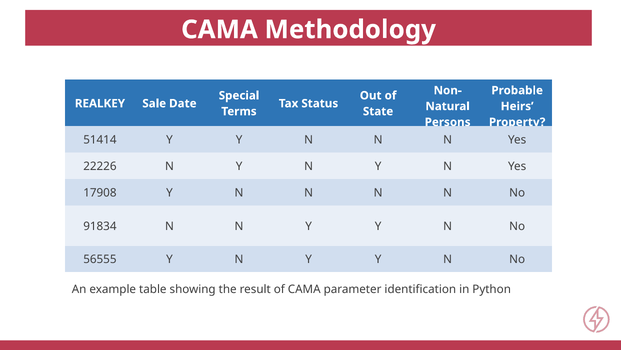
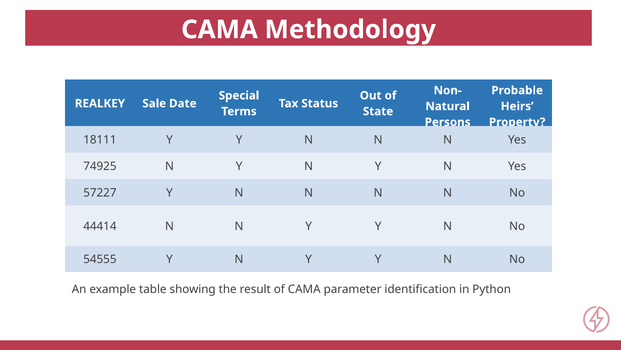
51414: 51414 -> 18111 (100, 140)
22226: 22226 -> 74925 (100, 166)
17908: 17908 -> 57227 (100, 192)
91834: 91834 -> 44414 (100, 226)
56555: 56555 -> 54555 (100, 259)
